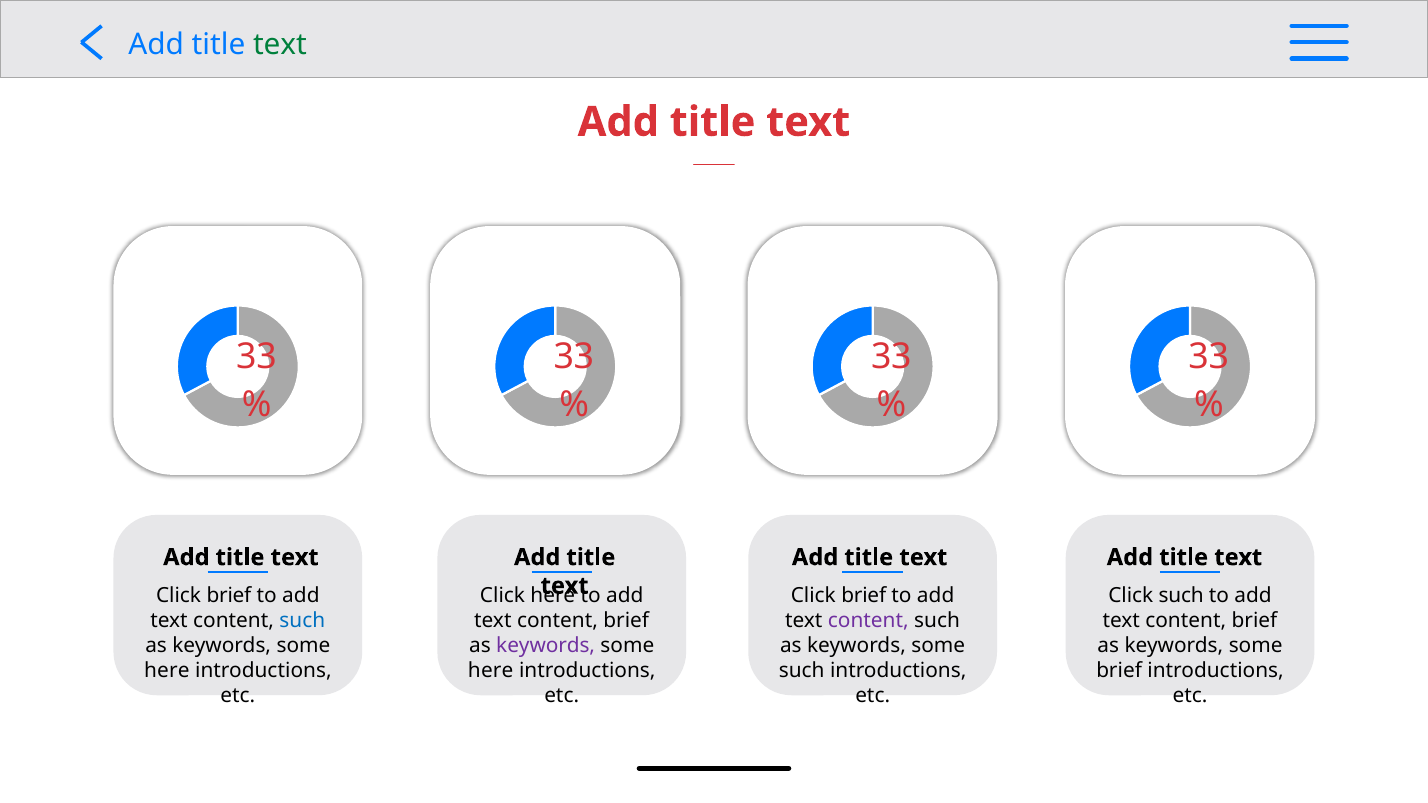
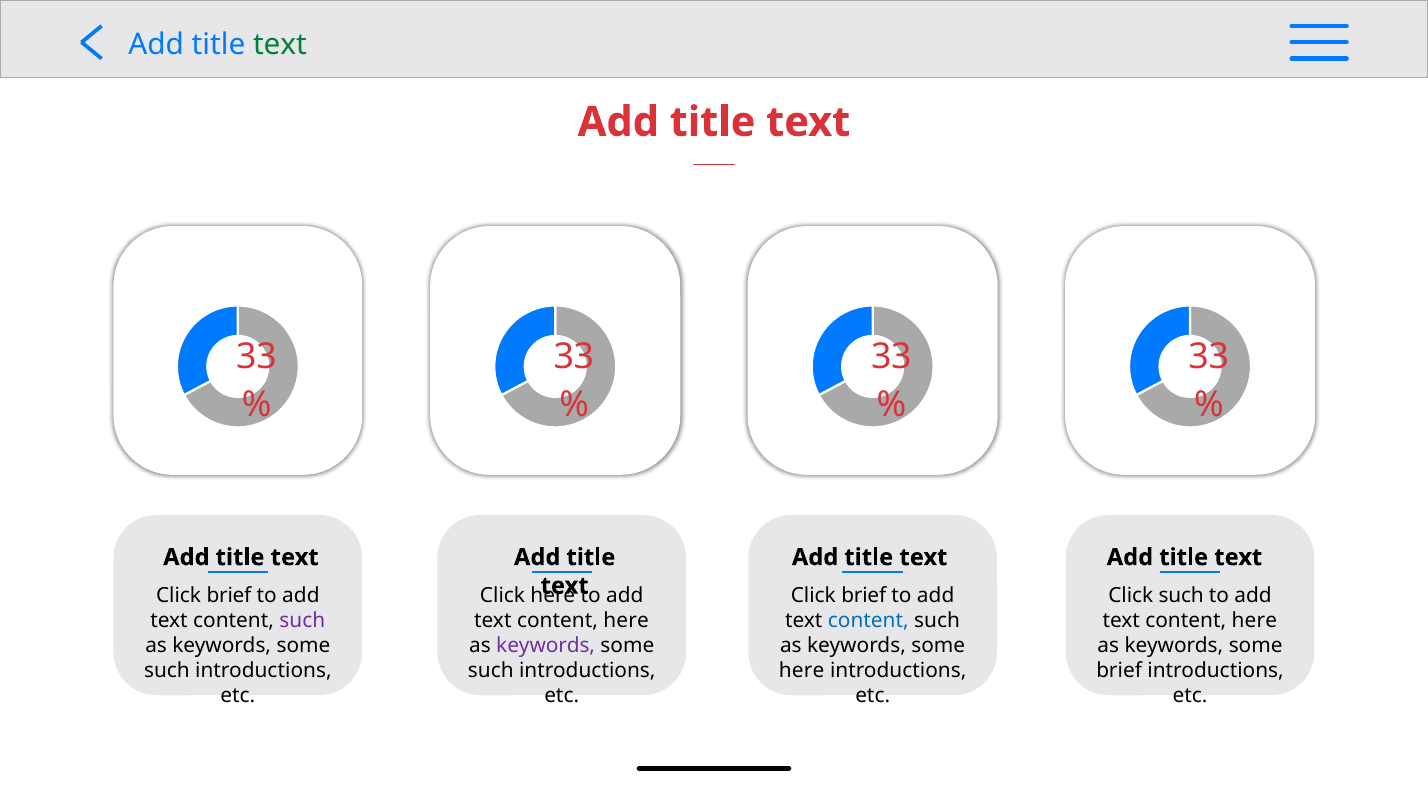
such colour: blue -> purple (302, 621)
brief: brief -> here (626, 621)
content colour: purple -> blue (868, 621)
brief: brief -> here (1254, 621)
here: here -> such (167, 671)
here: here -> such (491, 671)
such: such -> here (802, 671)
